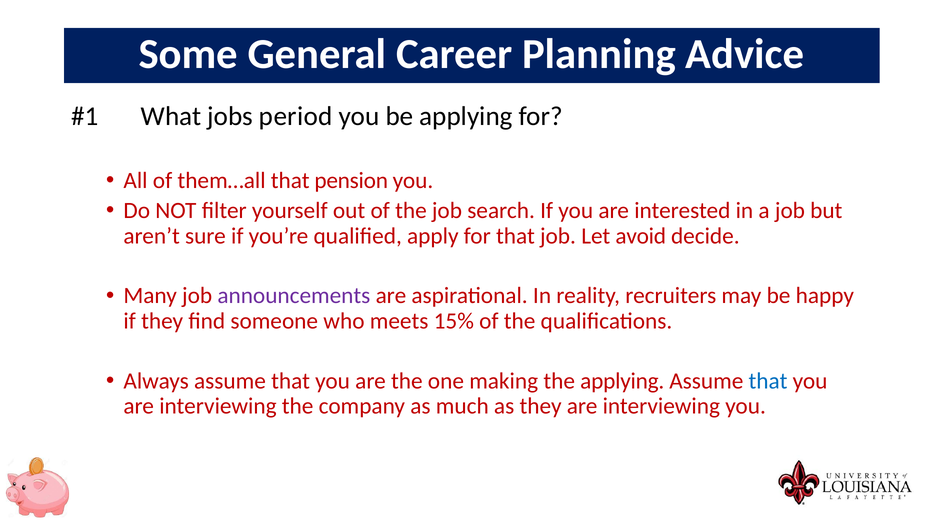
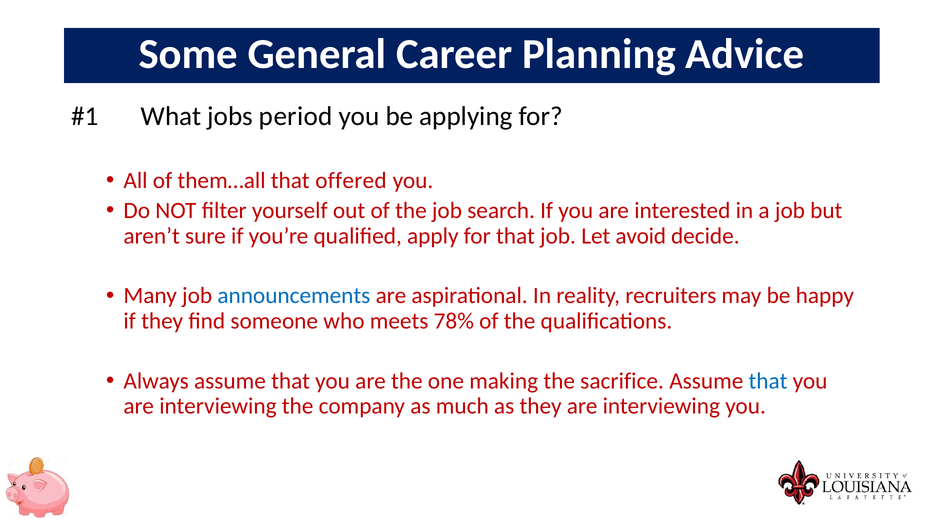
pension: pension -> offered (351, 181)
announcements colour: purple -> blue (294, 296)
15%: 15% -> 78% (454, 321)
the applying: applying -> sacrifice (622, 381)
